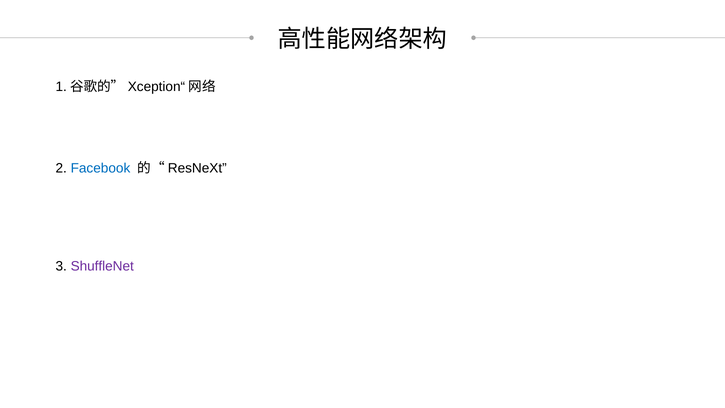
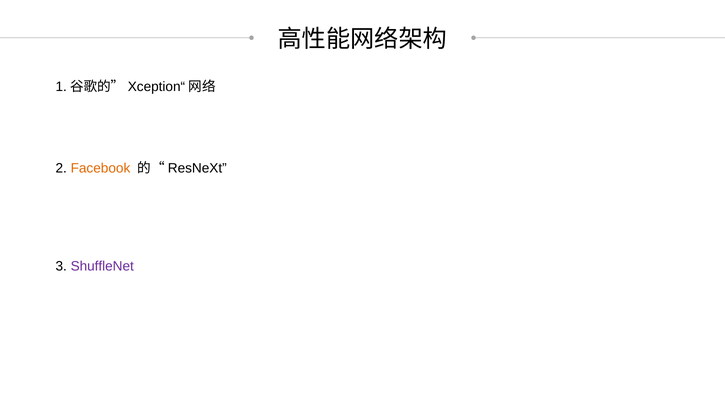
Facebook colour: blue -> orange (100, 168)
